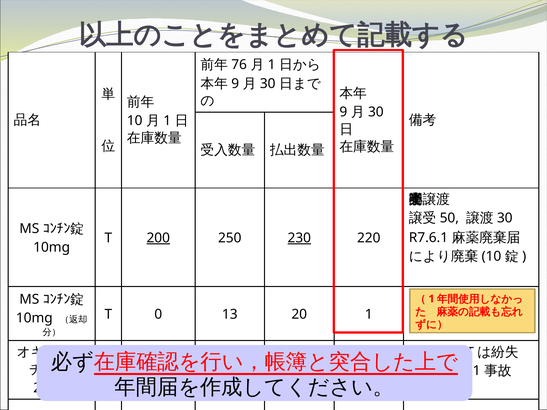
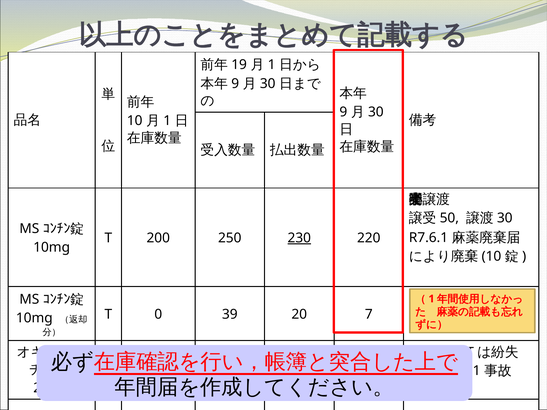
76: 76 -> 19 (239, 65)
200 underline: present -> none (158, 238)
13: 13 -> 39 (230, 314)
20 1: 1 -> 7 (369, 314)
